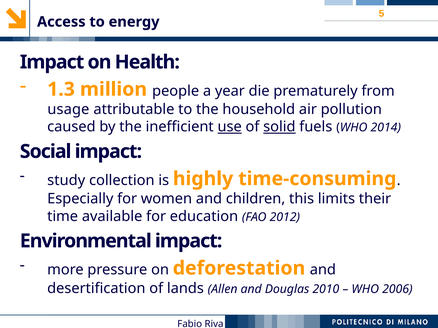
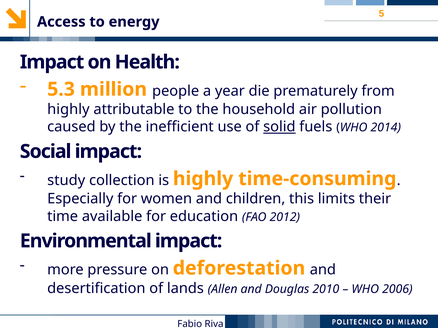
1.3: 1.3 -> 5.3 (61, 89)
usage: usage -> highly (68, 110)
use underline: present -> none (230, 127)
